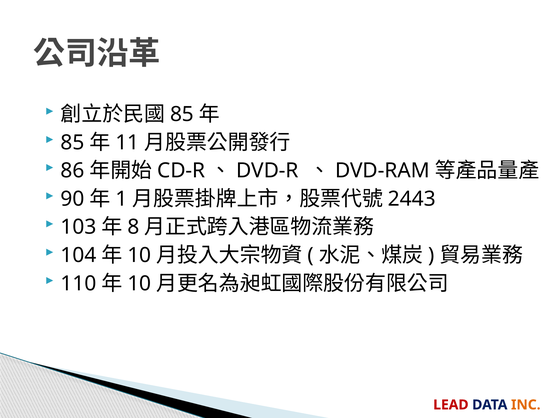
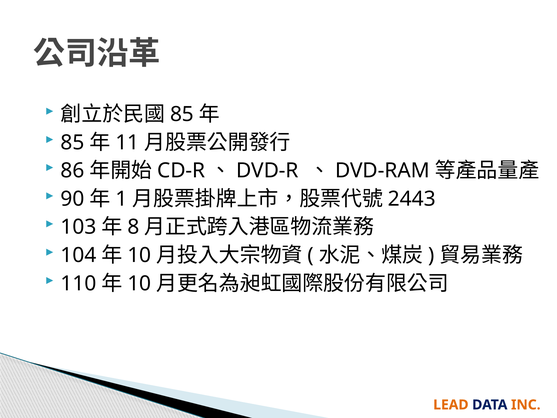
LEAD colour: red -> orange (451, 405)
